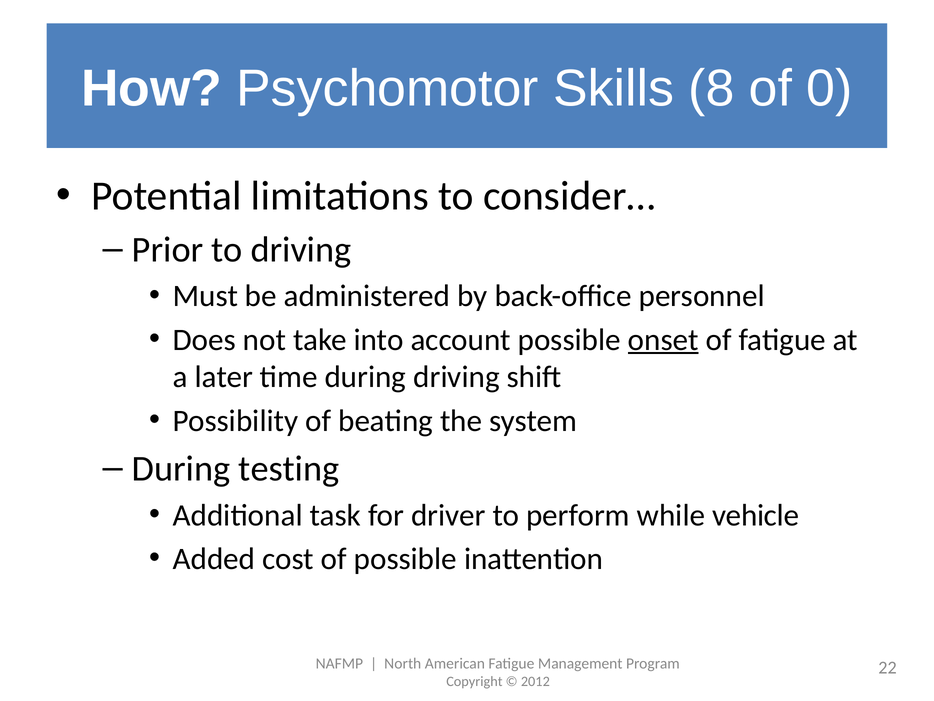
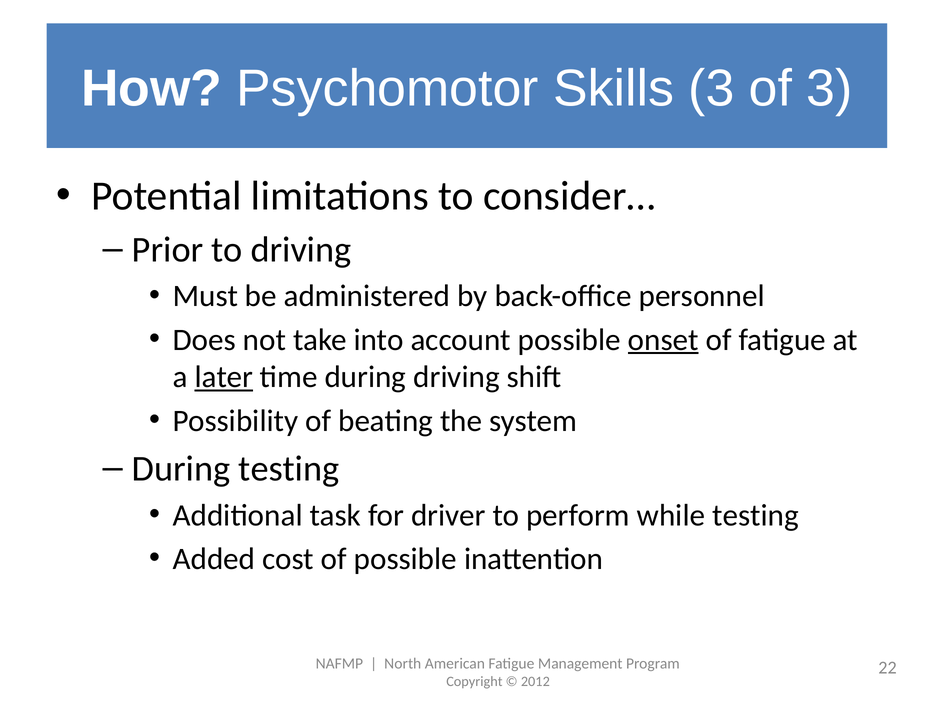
Skills 8: 8 -> 3 (711, 89)
of 0: 0 -> 3 (829, 89)
later underline: none -> present (224, 377)
while vehicle: vehicle -> testing (755, 515)
